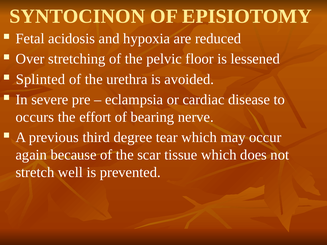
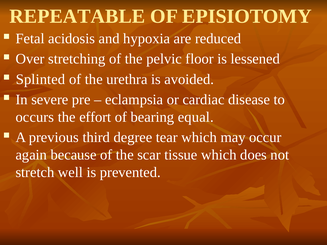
SYNTOCINON: SYNTOCINON -> REPEATABLE (77, 16)
nerve: nerve -> equal (196, 117)
